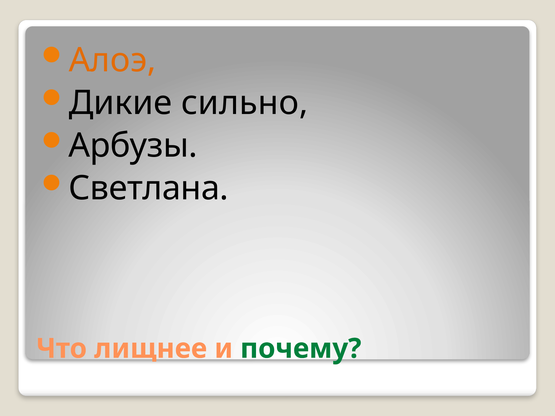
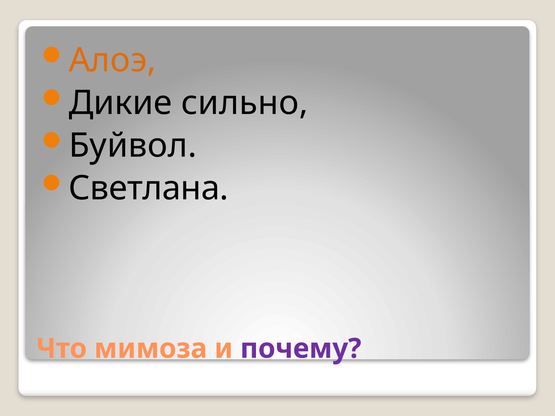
Арбузы: Арбузы -> Буйвол (133, 146)
лищнее: лищнее -> мимоза (151, 349)
почему colour: green -> purple (301, 349)
